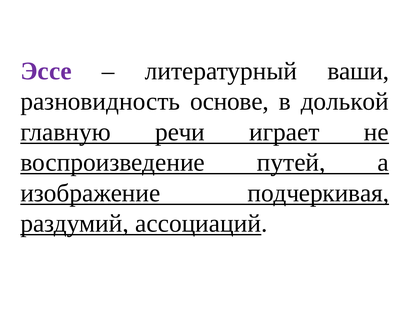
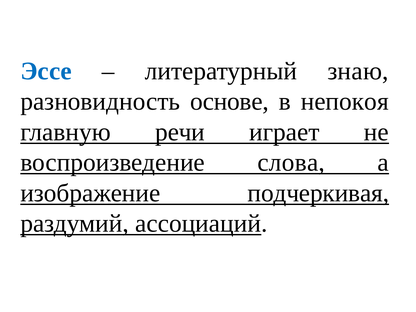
Эссе colour: purple -> blue (46, 71)
ваши: ваши -> знаю (358, 71)
долькой: долькой -> непокоя (345, 102)
путей: путей -> слова (291, 163)
